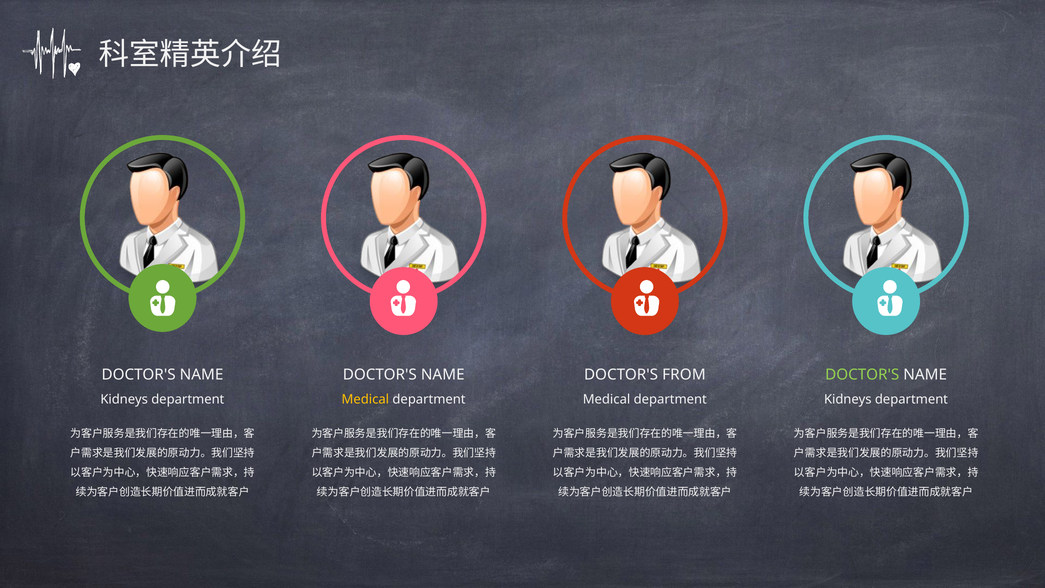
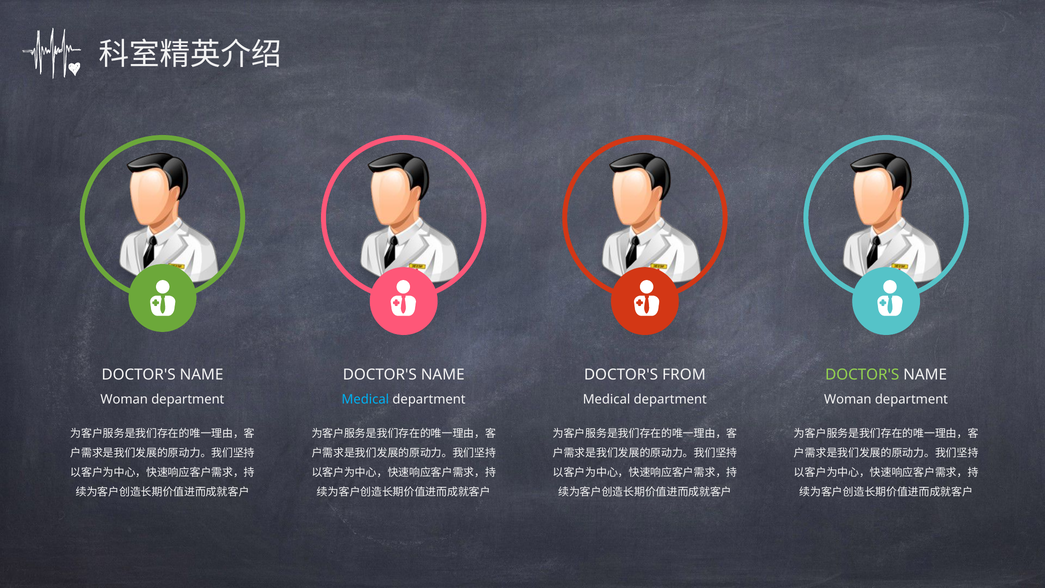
Kidneys: Kidneys -> Woman (124, 399)
Medical colour: yellow -> light blue (365, 399)
Kidneys: Kidneys -> Woman (848, 399)
